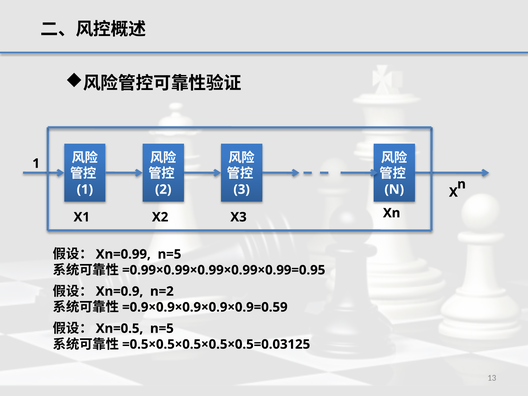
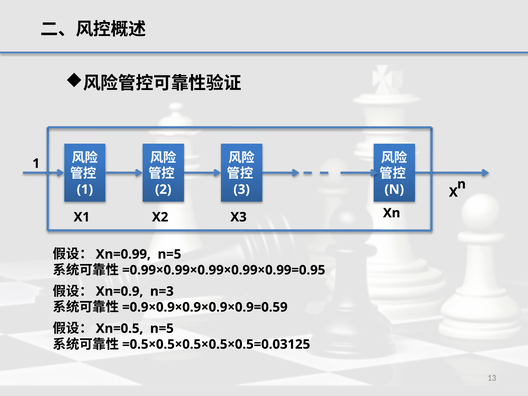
n=2: n=2 -> n=3 (162, 291)
